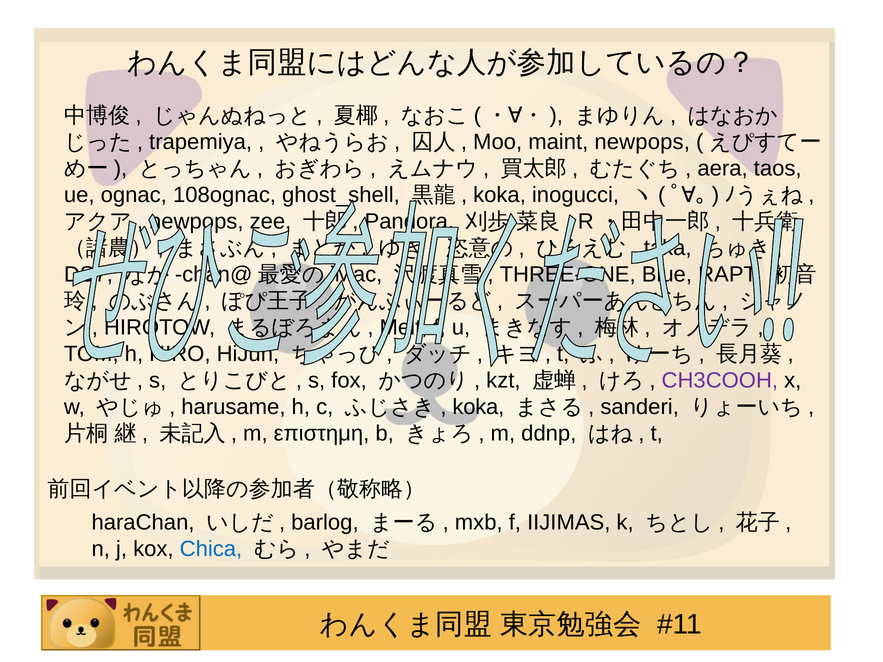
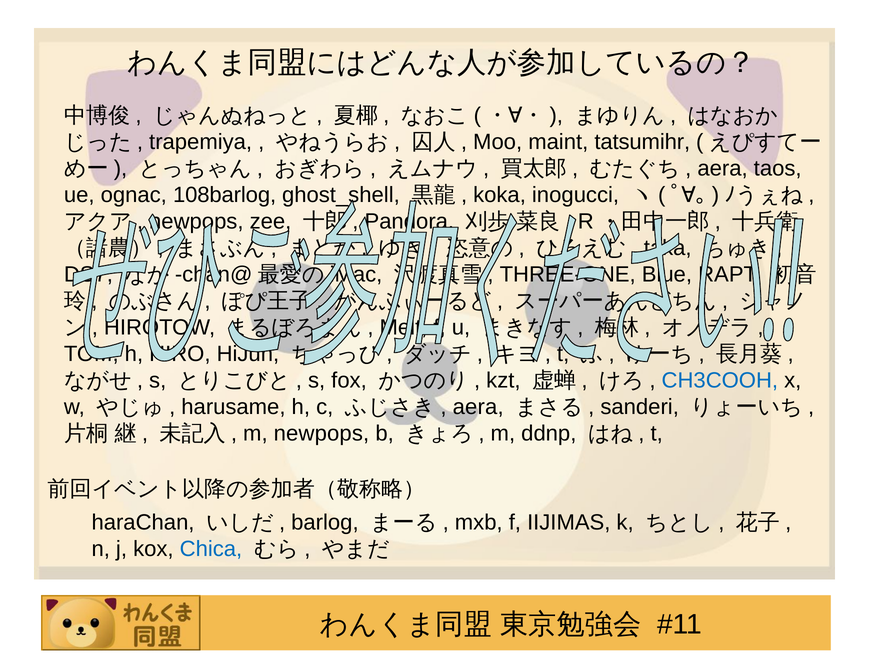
maint newpops: newpops -> tatsumihr (642, 142)
108ognac: 108ognac -> 108barlog (225, 195)
CH3COOH colour: purple -> blue (720, 381)
koka: koka -> aera (478, 407)
m επιστημη: επιστημη -> newpops (321, 434)
